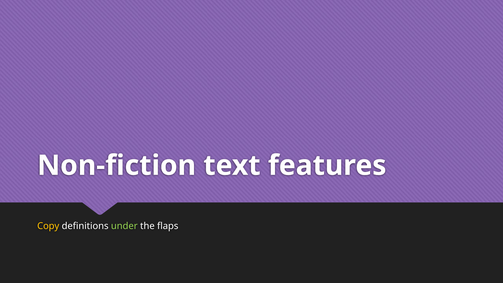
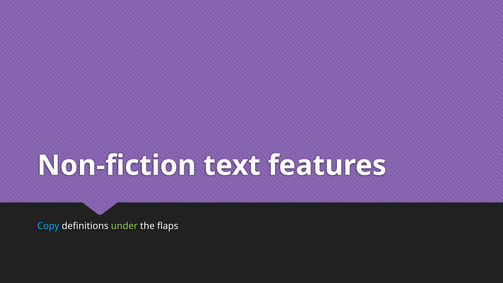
Copy colour: yellow -> light blue (48, 226)
